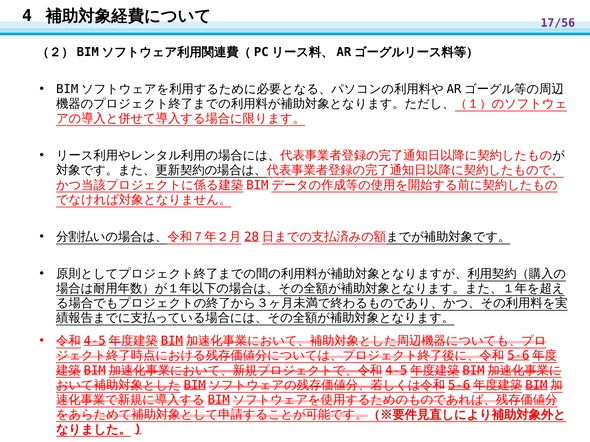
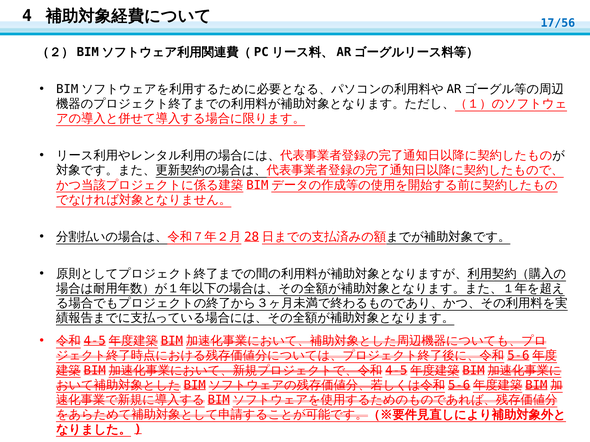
17/56 colour: purple -> blue (558, 23)
